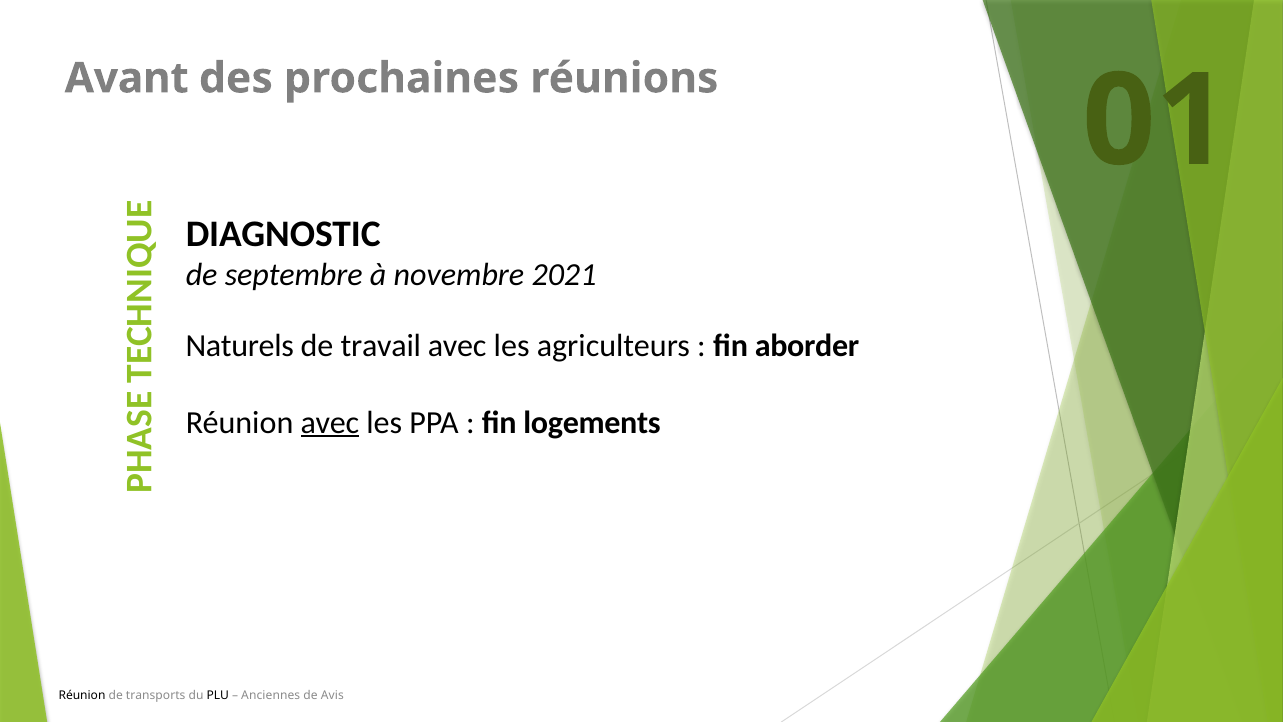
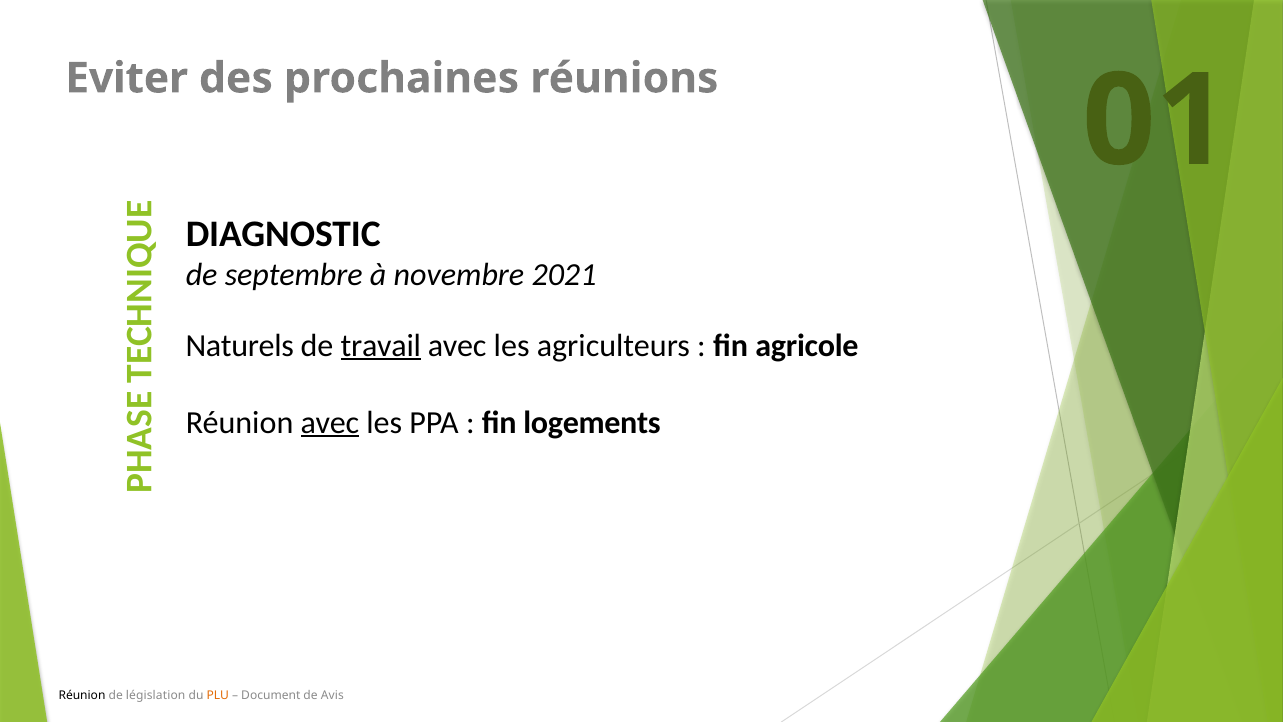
Avant: Avant -> Eviter (127, 78)
travail underline: none -> present (381, 345)
aborder: aborder -> agricole (807, 345)
transports: transports -> législation (156, 695)
PLU colour: black -> orange (218, 695)
Anciennes: Anciennes -> Document (271, 695)
